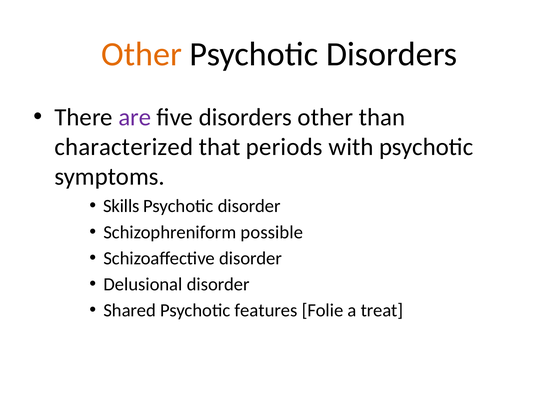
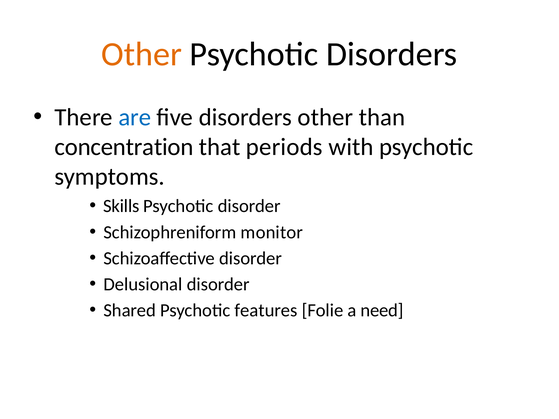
are colour: purple -> blue (135, 117)
characterized: characterized -> concentration (124, 147)
possible: possible -> monitor (272, 232)
treat: treat -> need (382, 311)
